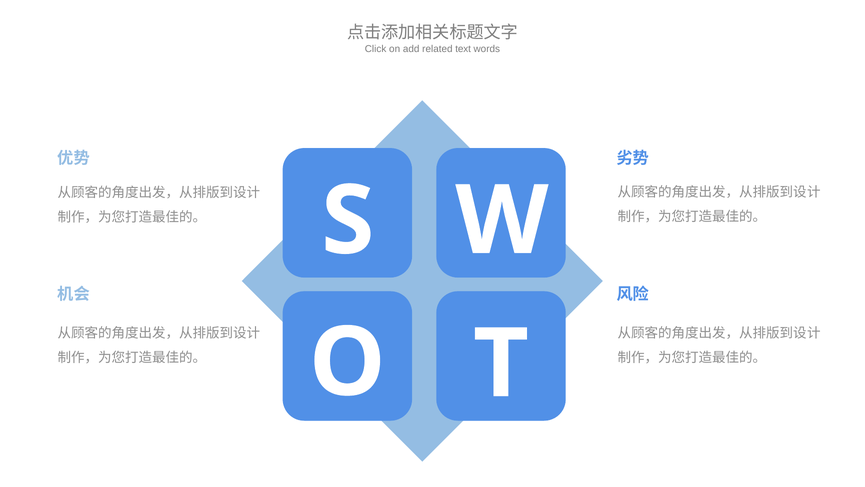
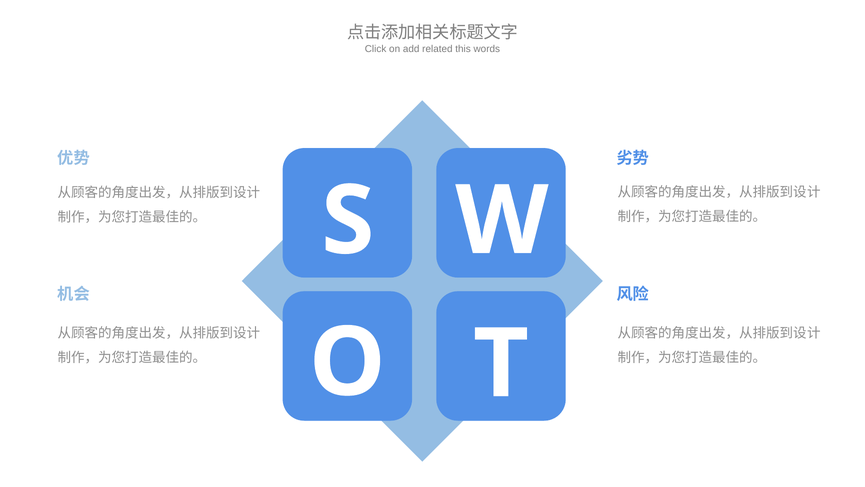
text: text -> this (463, 49)
